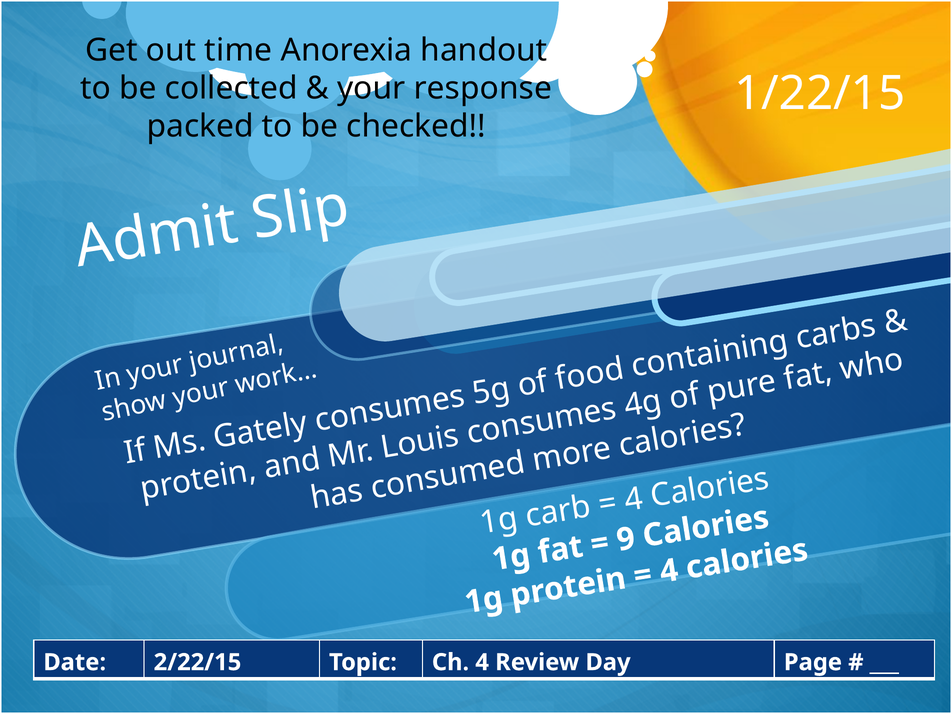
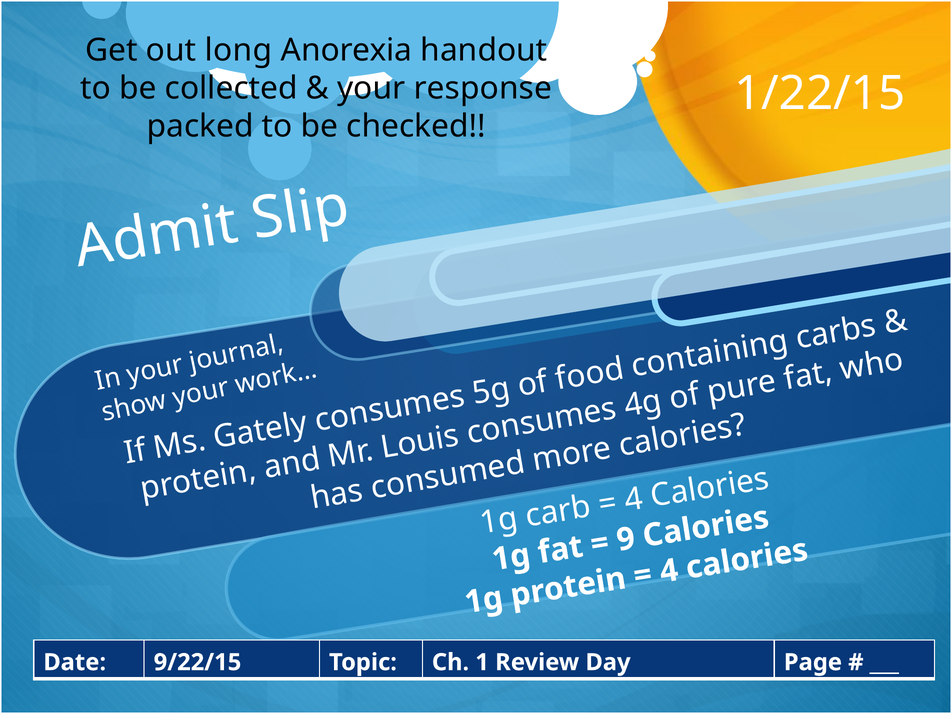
time: time -> long (238, 50)
2/22/15: 2/22/15 -> 9/22/15 (197, 662)
Ch 4: 4 -> 1 (482, 662)
